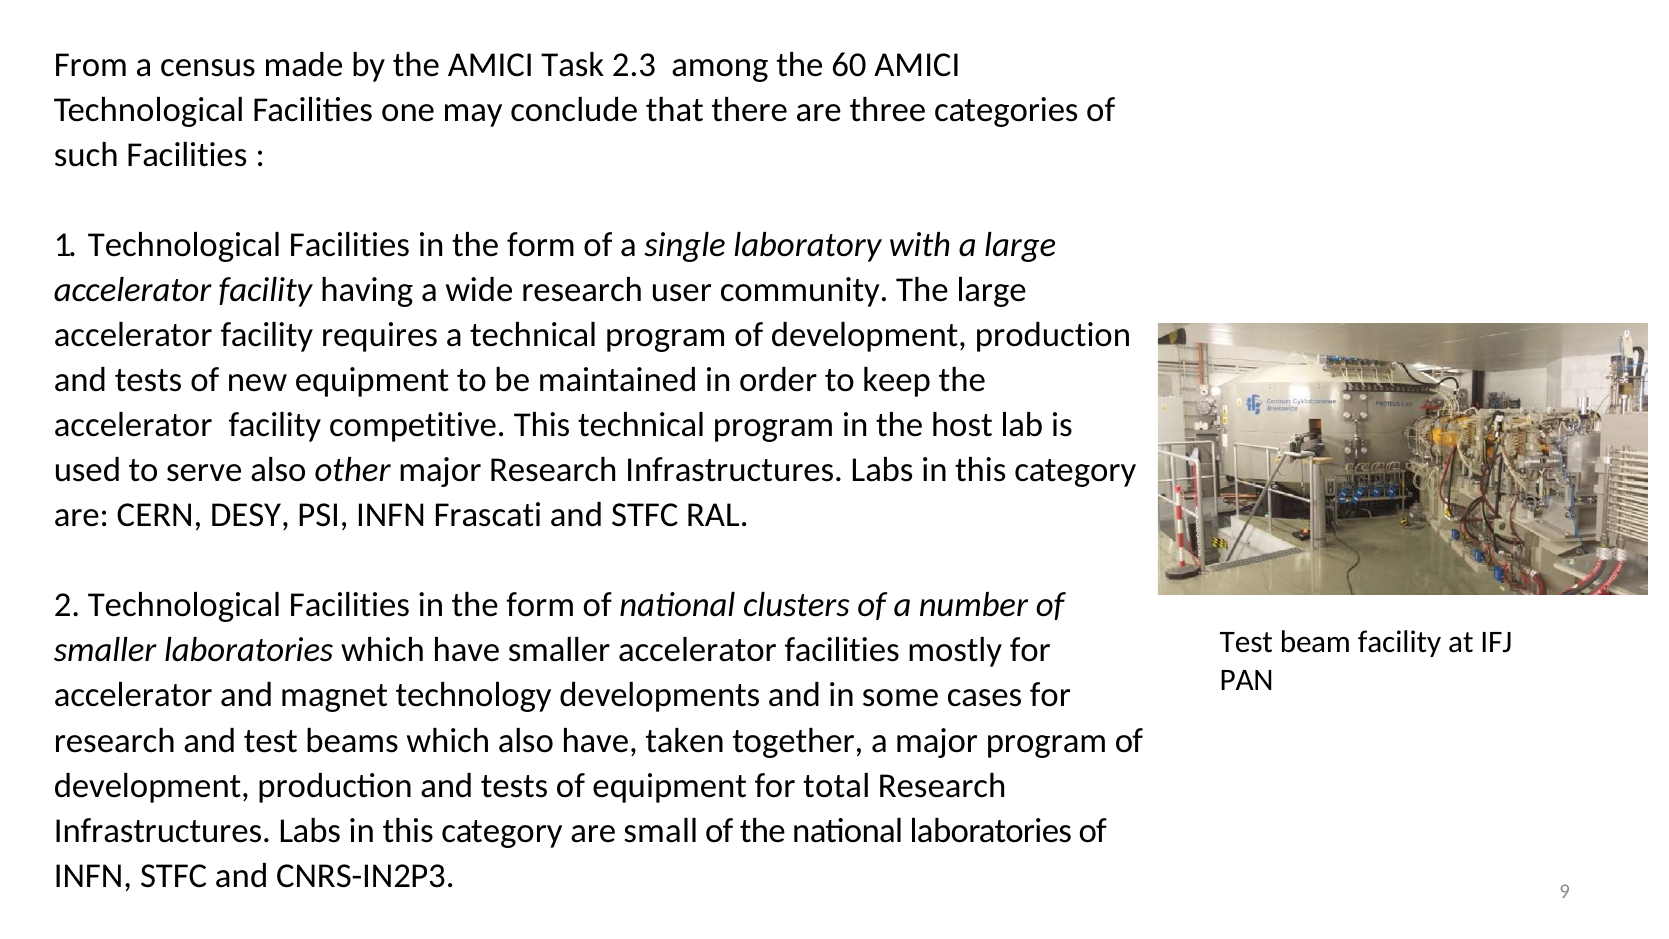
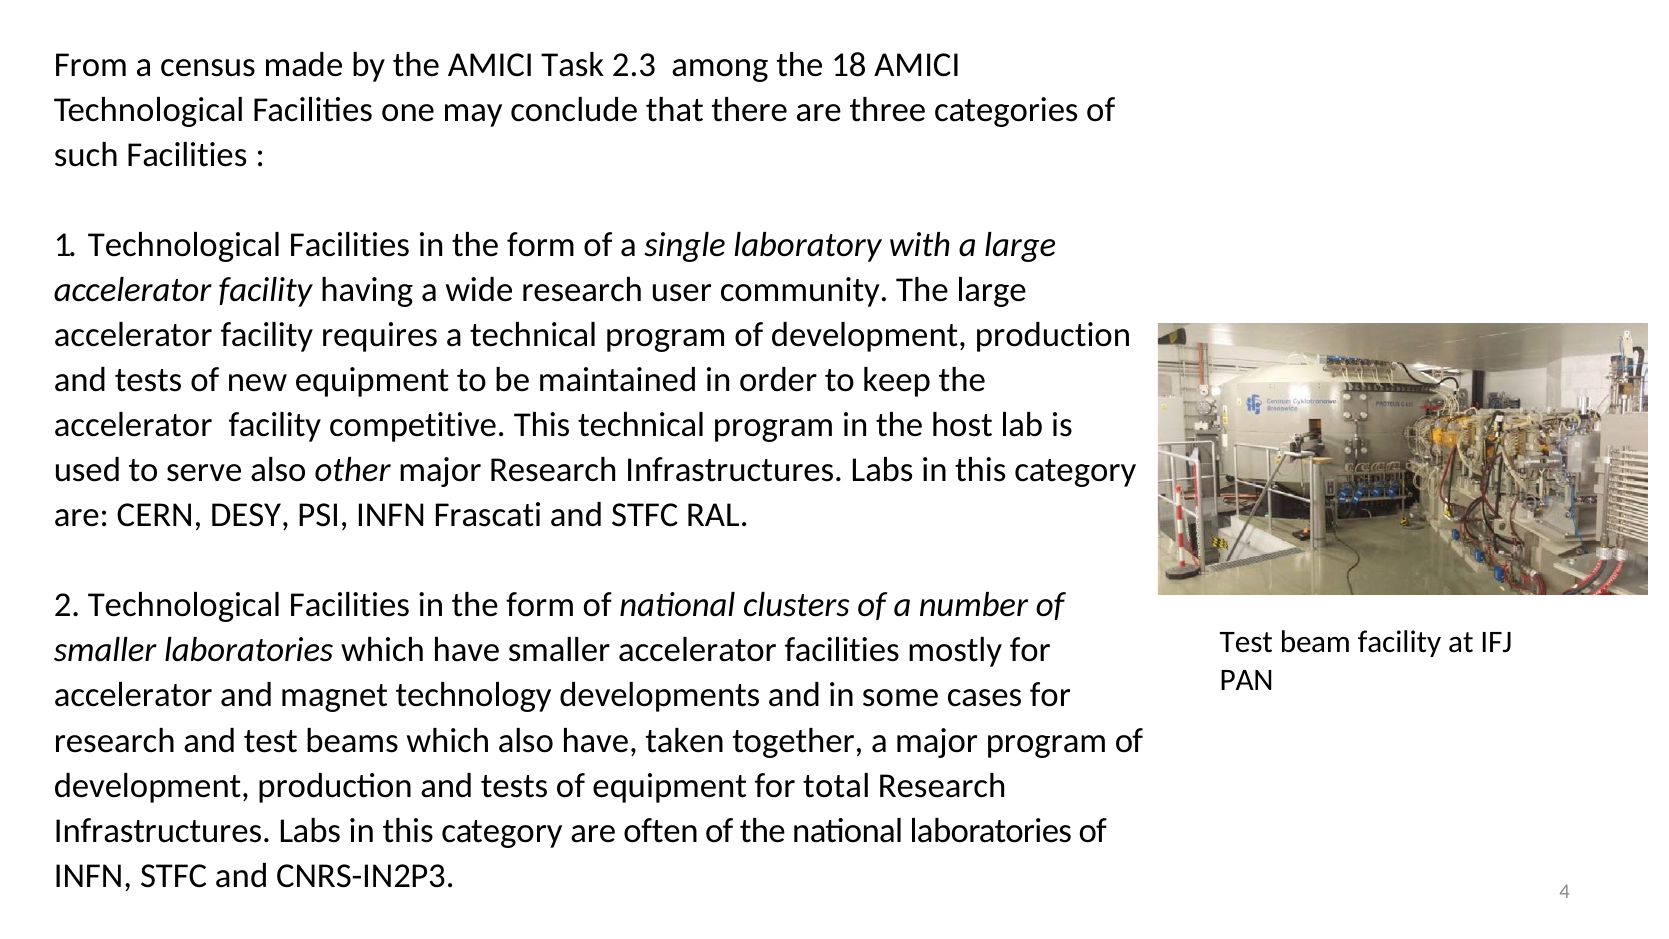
60: 60 -> 18 (849, 65)
small: small -> often (661, 830)
9: 9 -> 4 (1565, 892)
